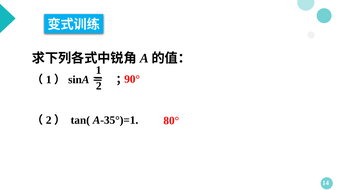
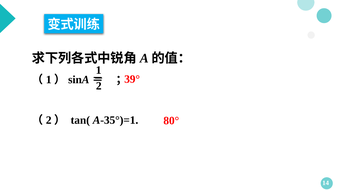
90°: 90° -> 39° (132, 79)
